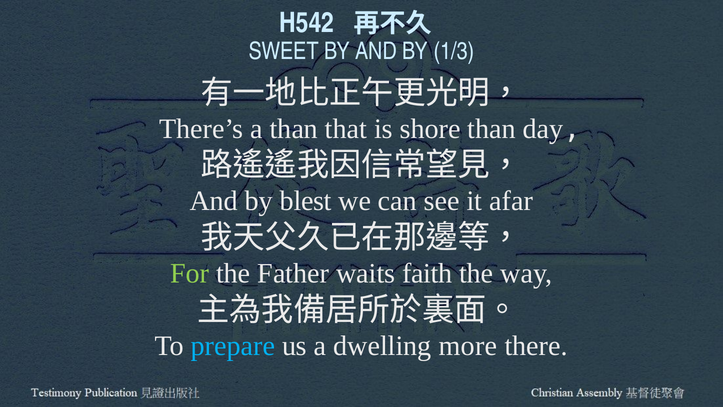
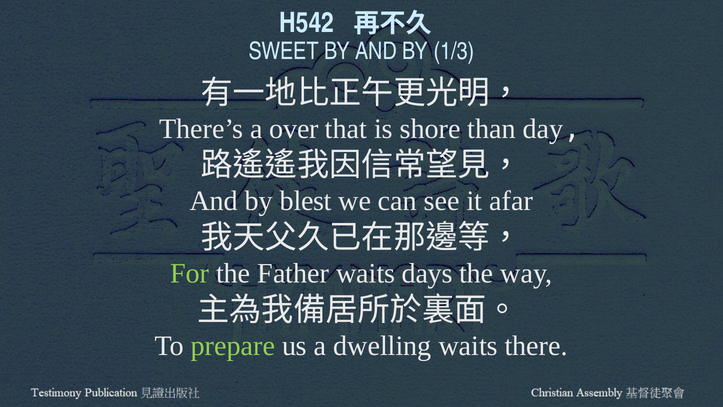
a than: than -> over (294, 129)
faith: faith -> days (427, 273)
prepare colour: light blue -> light green (233, 346)
dwelling more: more -> waits (468, 346)
